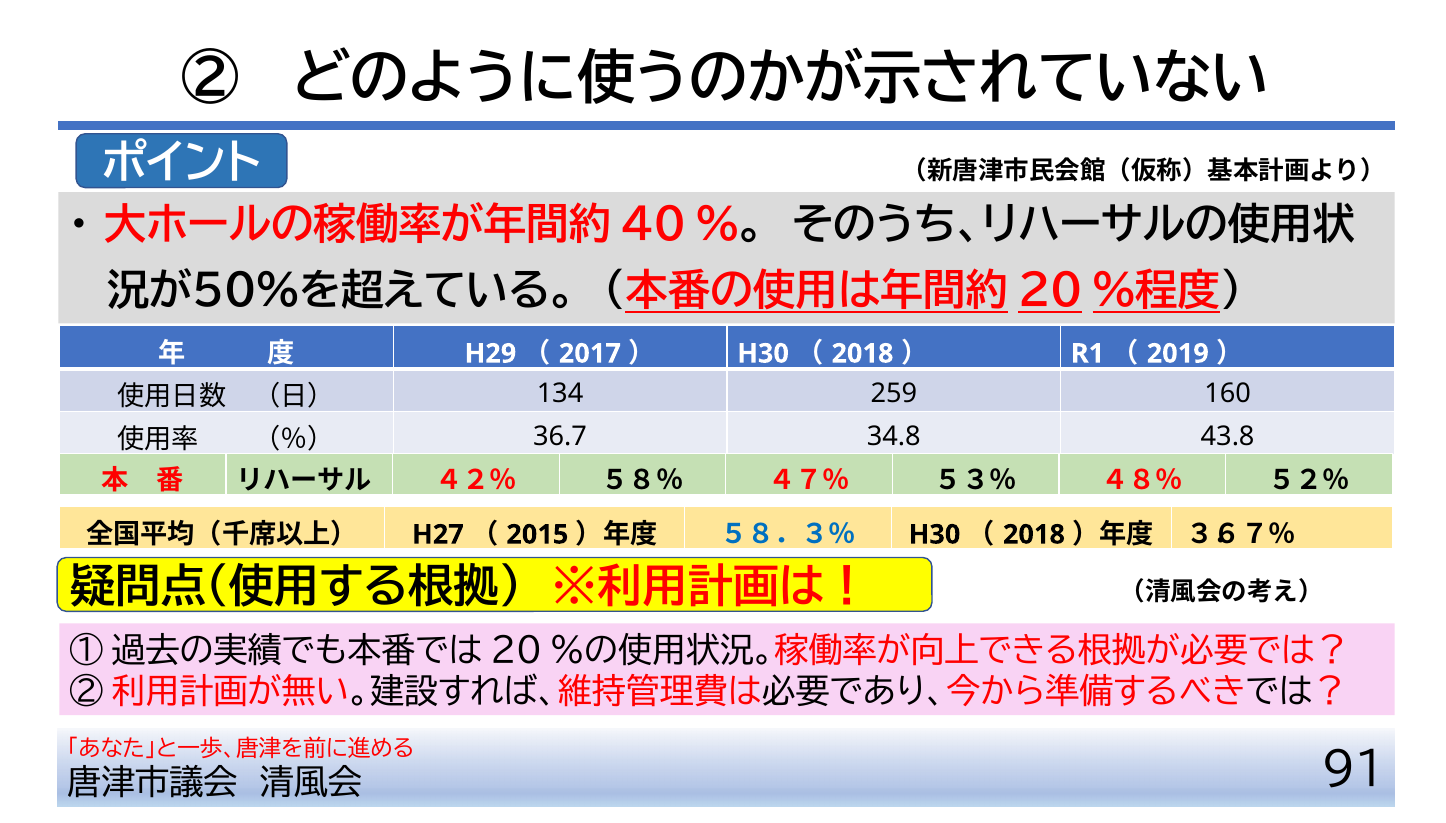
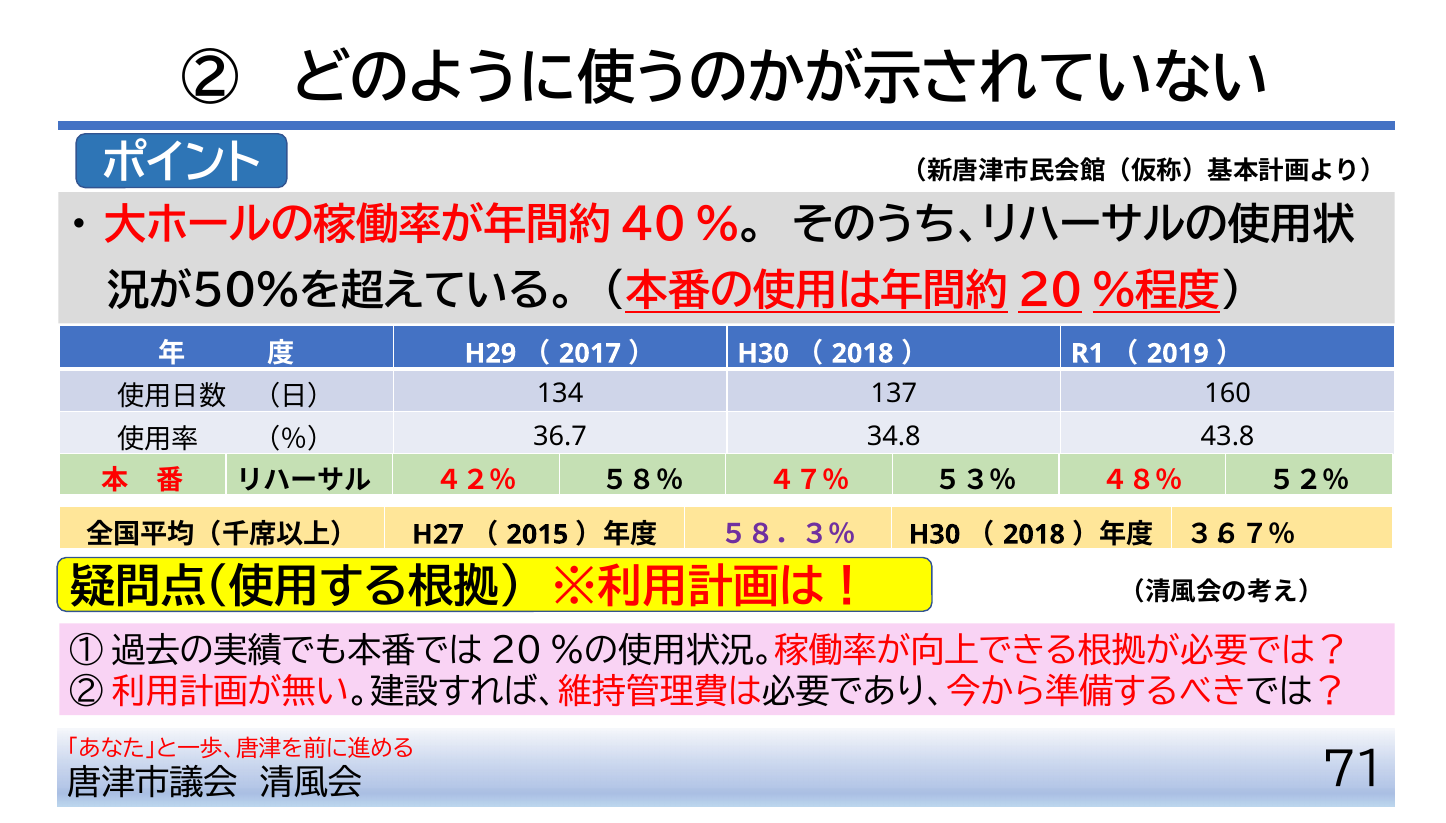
259: 259 -> 137 (894, 394)
５８．３％ colour: blue -> purple (788, 535)
91: 91 -> 71 (1353, 771)
